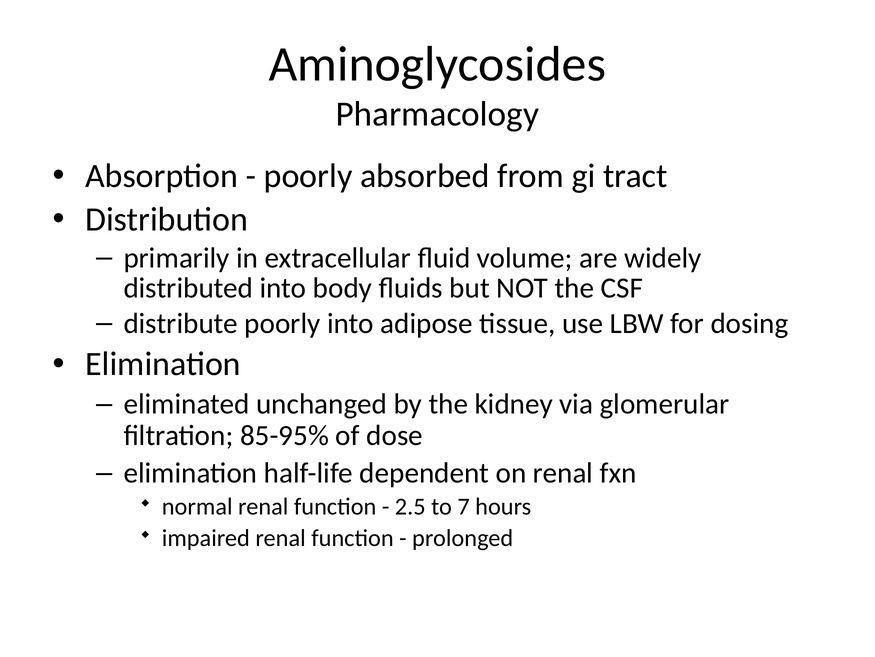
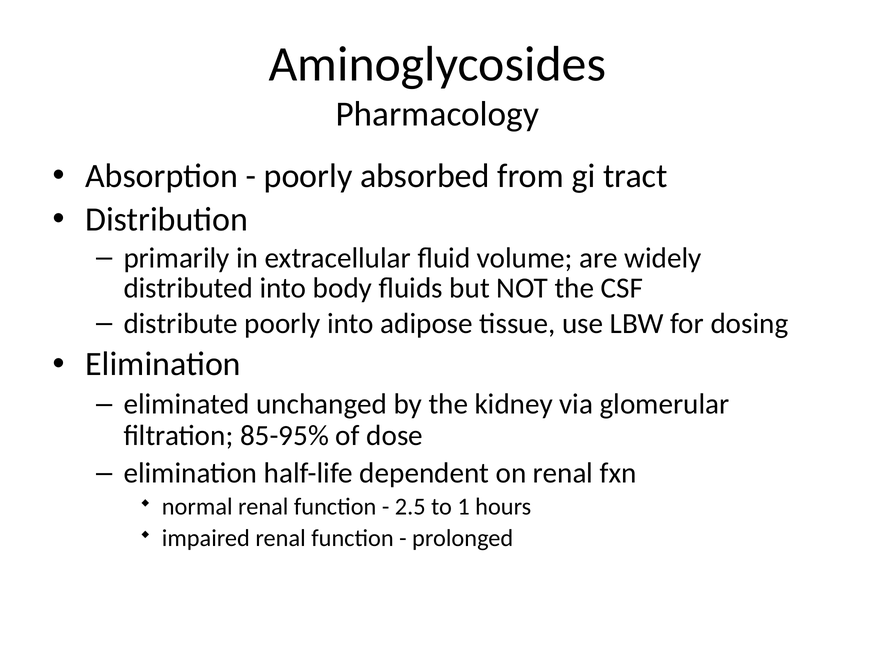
7: 7 -> 1 (464, 506)
